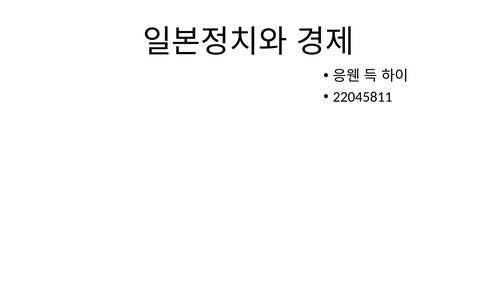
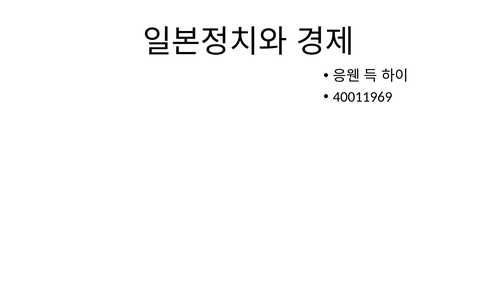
22045811: 22045811 -> 40011969 (363, 97)
